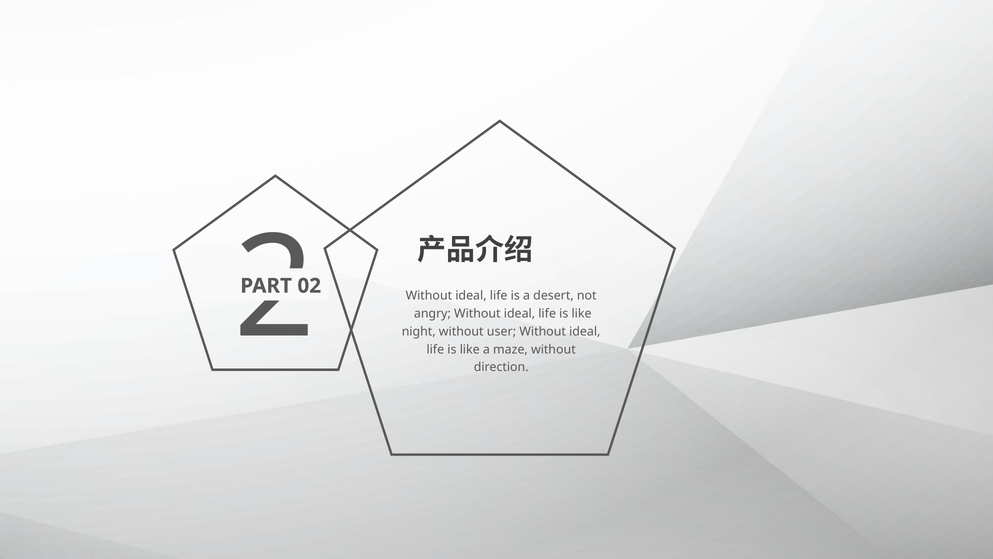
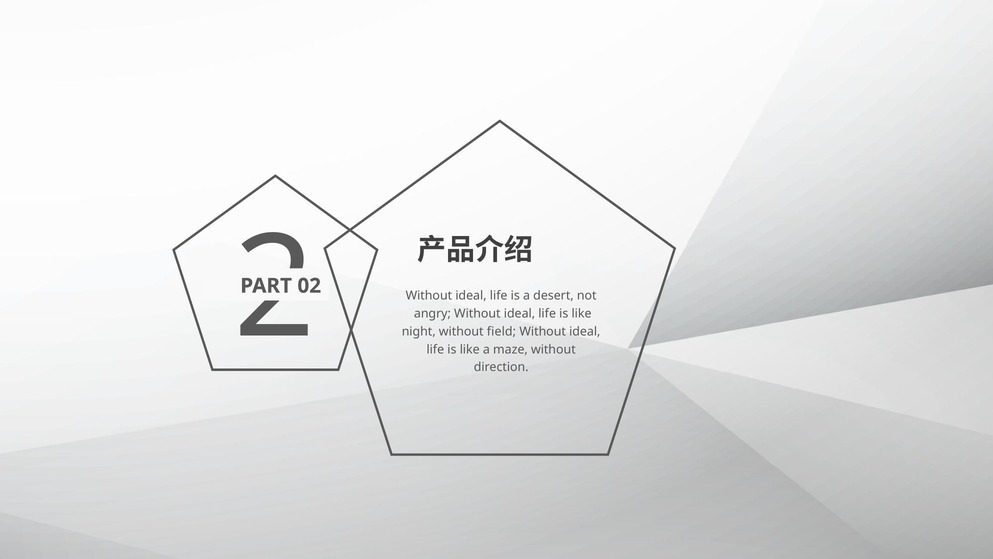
user: user -> field (501, 331)
